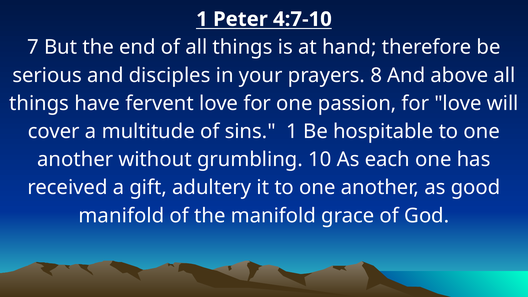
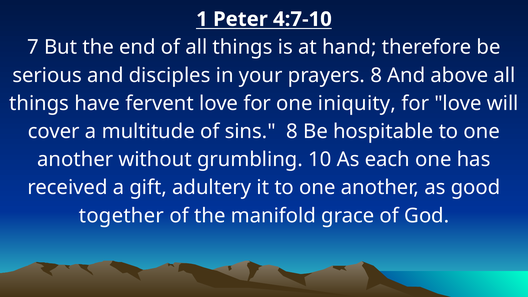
passion: passion -> iniquity (357, 103)
sins 1: 1 -> 8 (292, 131)
manifold: manifold -> together (121, 216)
